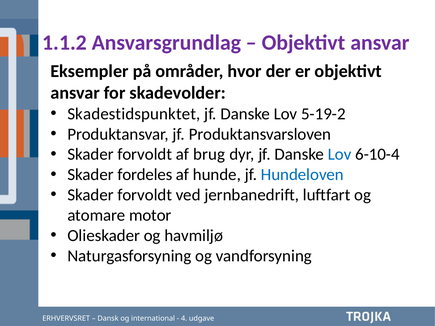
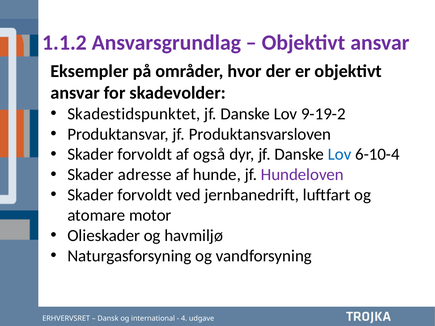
5-19-2: 5-19-2 -> 9-19-2 (323, 114)
brug: brug -> også (209, 155)
fordeles: fordeles -> adresse (145, 175)
Hundeloven colour: blue -> purple (302, 175)
